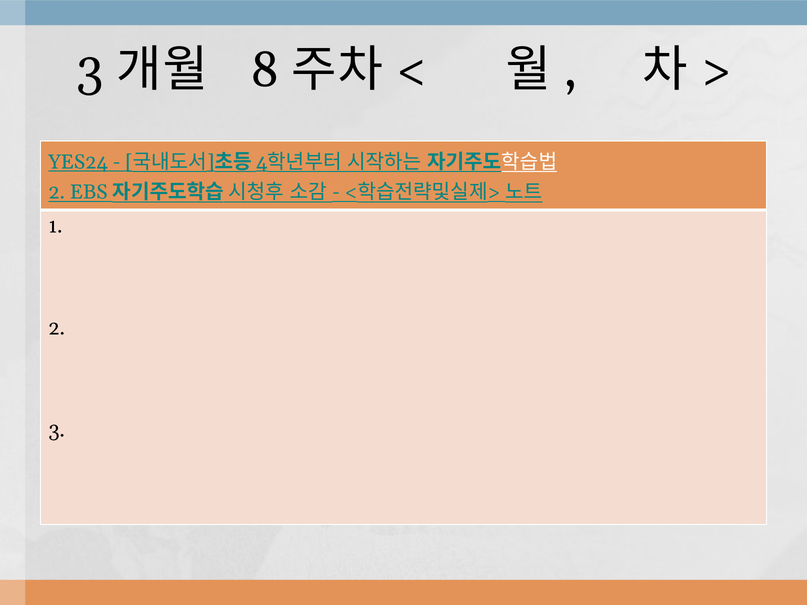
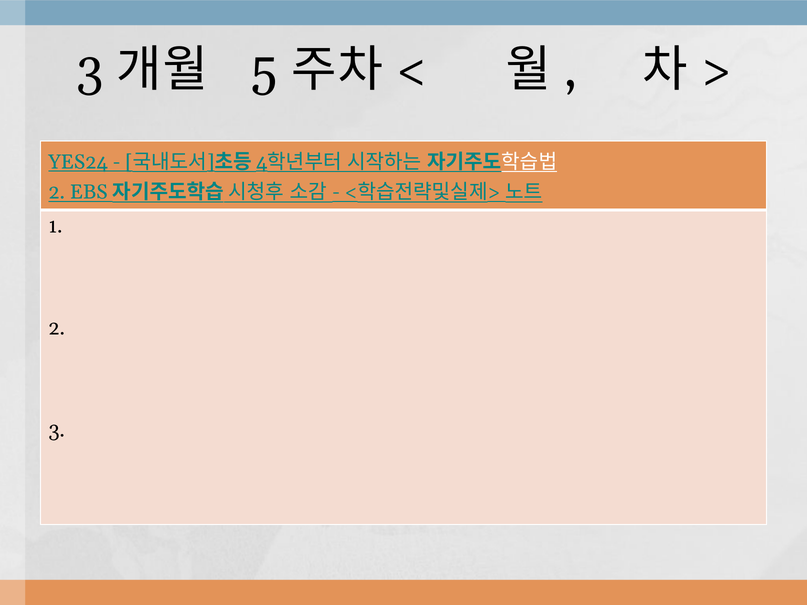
8: 8 -> 5 (264, 70)
